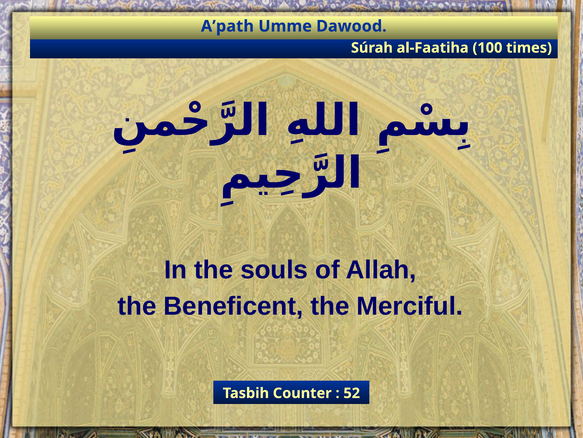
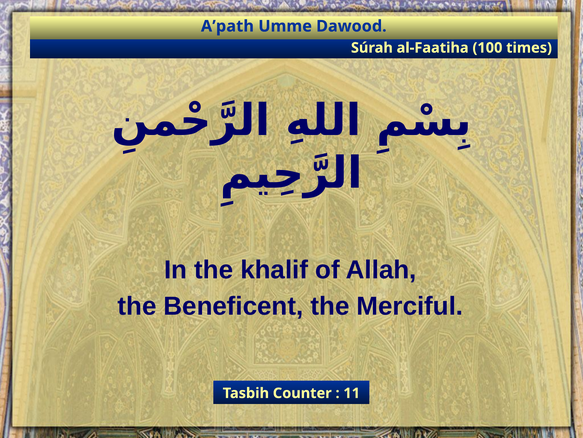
souls: souls -> khalif (274, 269)
52: 52 -> 11 (352, 393)
